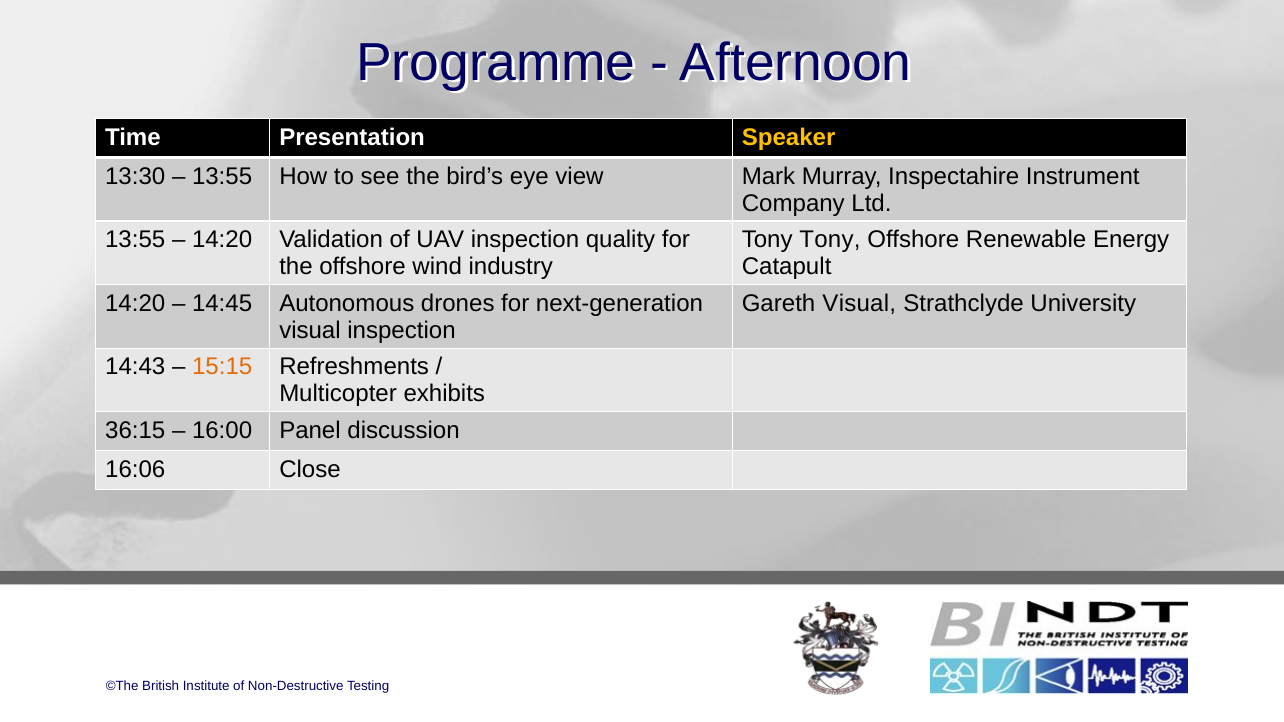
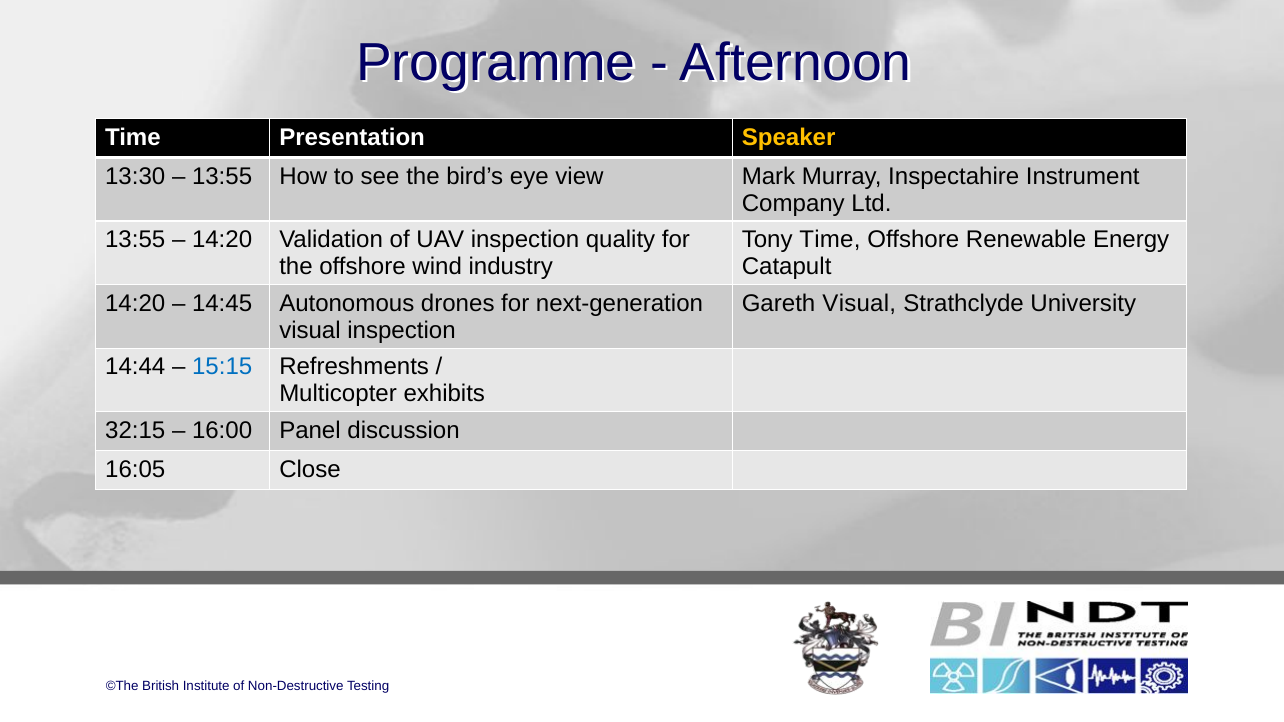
Tony Tony: Tony -> Time (830, 240)
14:43: 14:43 -> 14:44 (135, 367)
15:15 colour: orange -> blue (222, 367)
36:15: 36:15 -> 32:15 (135, 431)
16:06: 16:06 -> 16:05 (135, 470)
